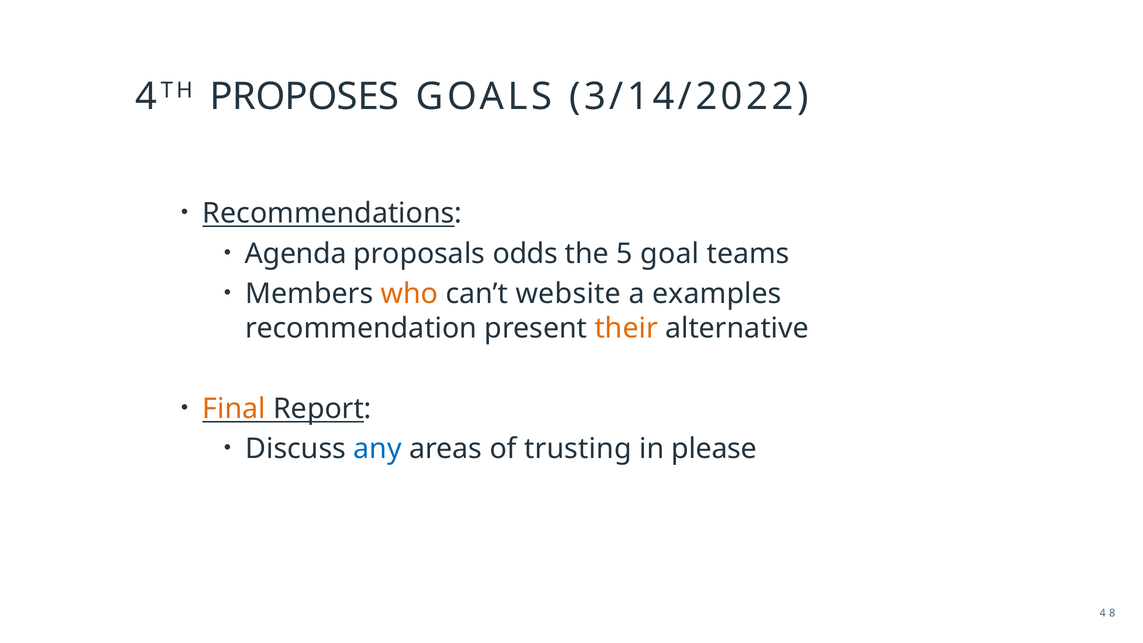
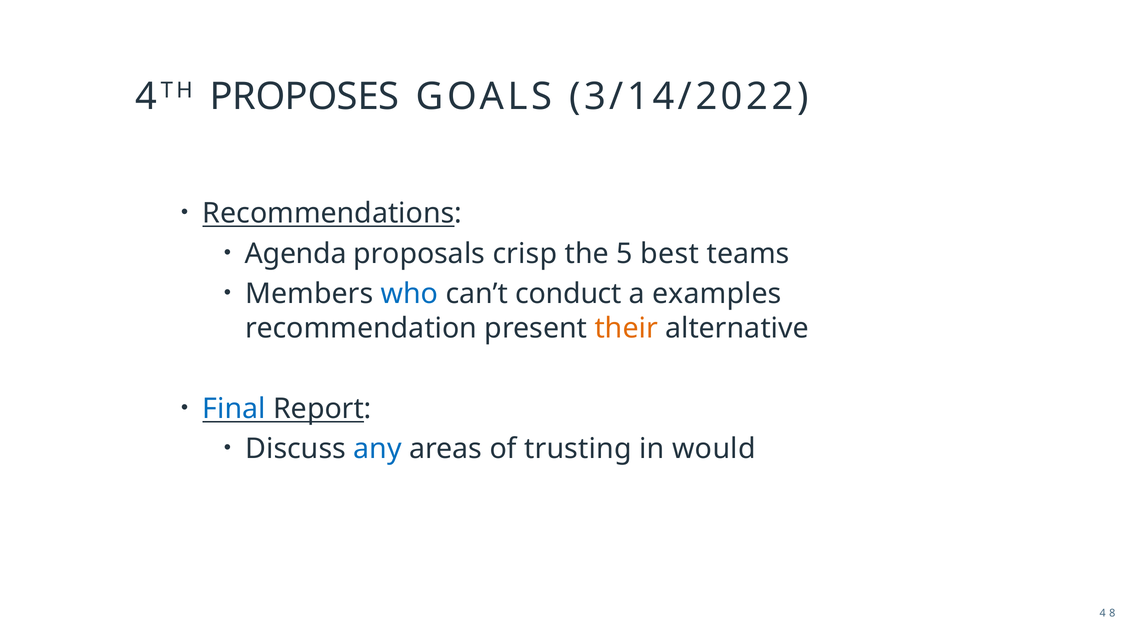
odds: odds -> crisp (525, 254)
goal: goal -> best (670, 254)
who colour: orange -> blue (409, 294)
website: website -> conduct (569, 294)
Final colour: orange -> blue (234, 409)
please: please -> would (714, 449)
